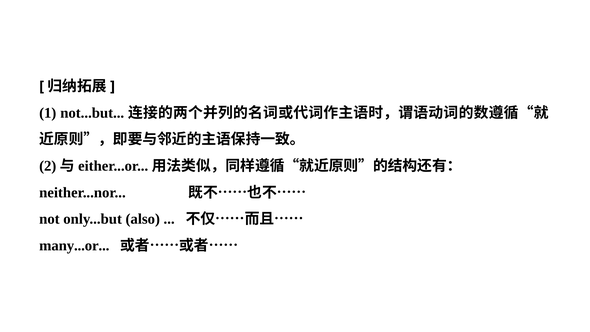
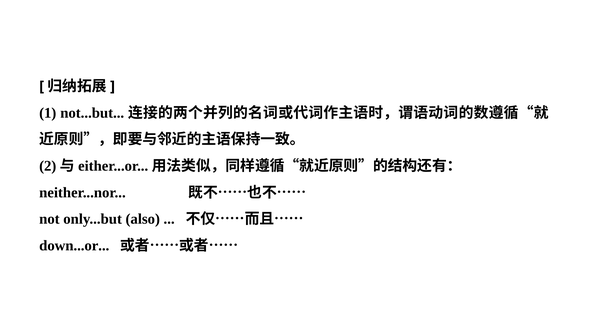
many...or: many...or -> down...or (74, 246)
